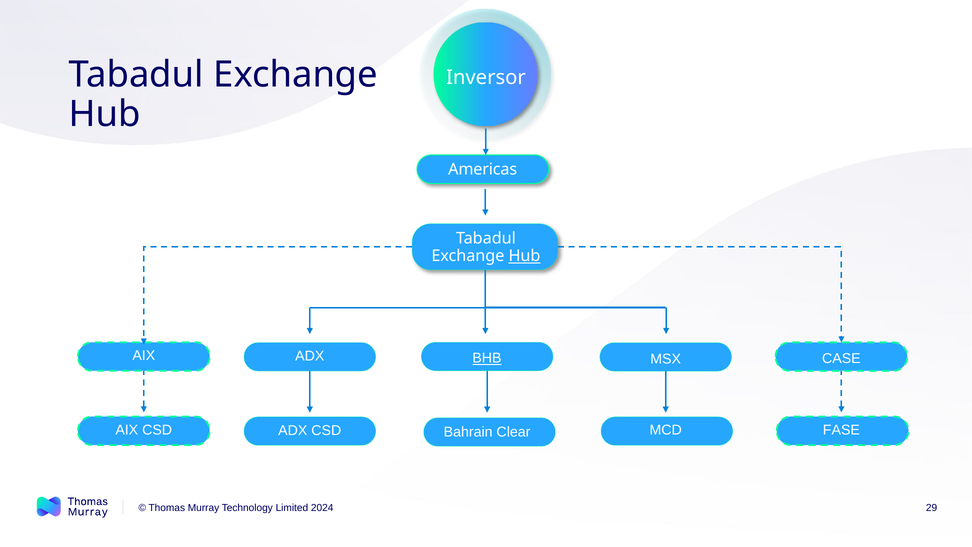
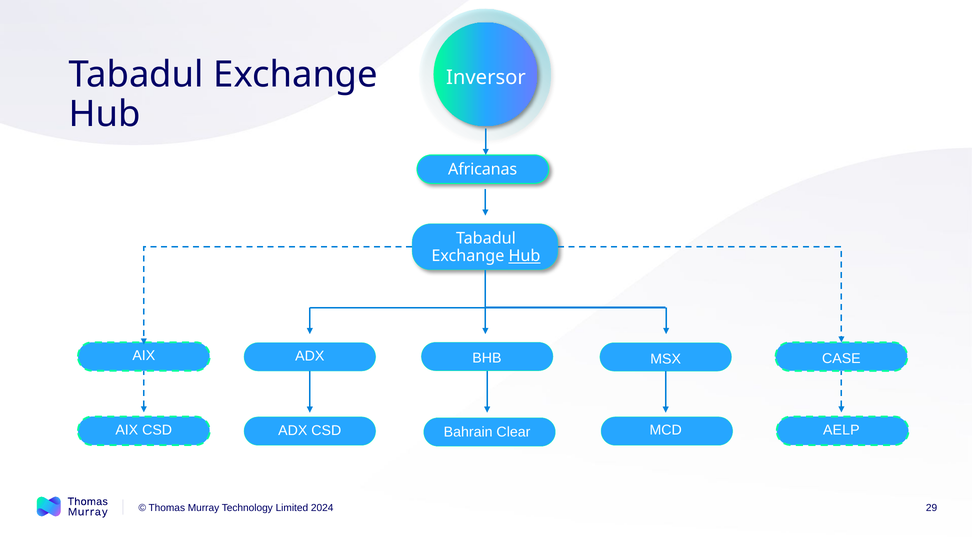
Americas: Americas -> Africanas (483, 169)
BHB underline: present -> none (487, 358)
FASE: FASE -> AELP (841, 430)
